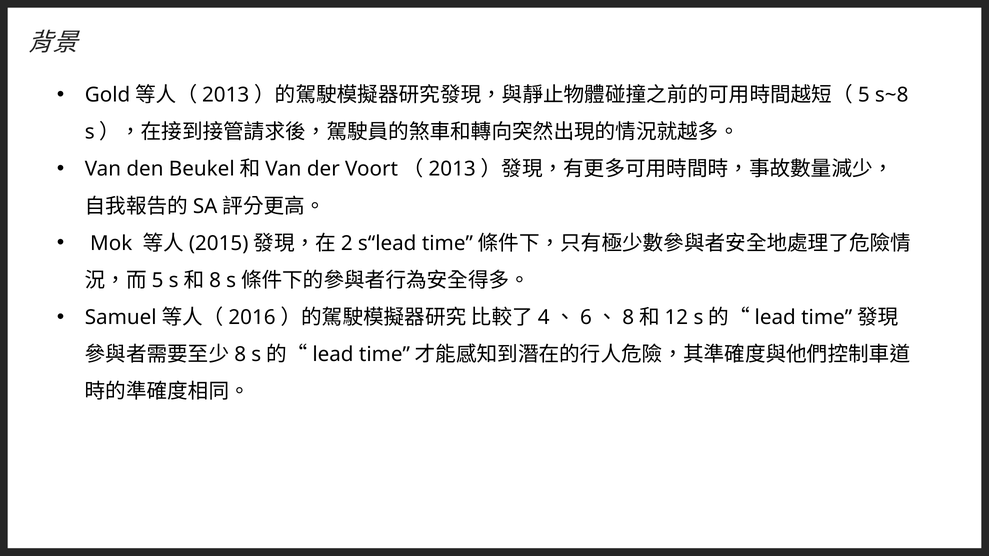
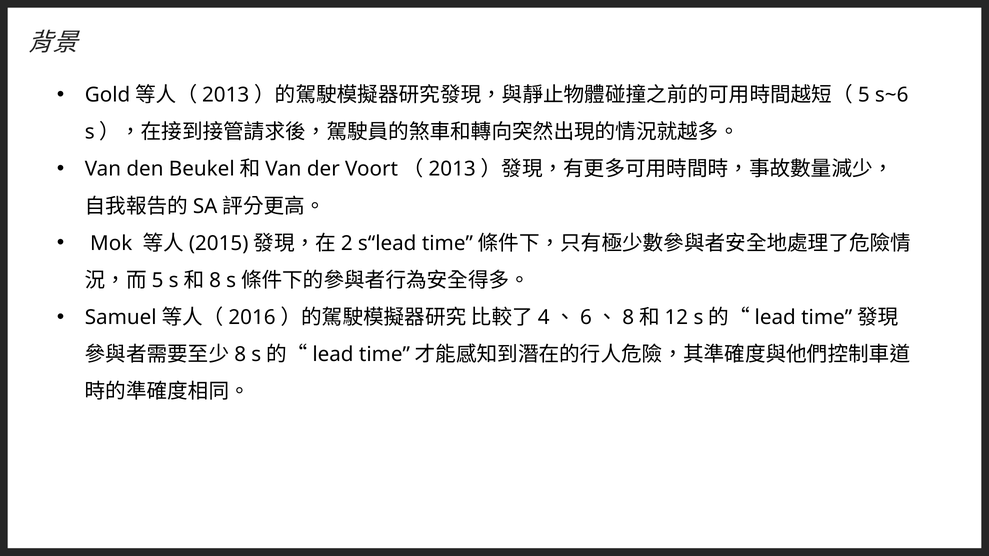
s~8: s~8 -> s~6 (892, 95)
